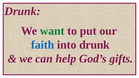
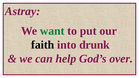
Drunk: Drunk -> Astray (22, 11)
faith colour: blue -> black (43, 45)
gifts: gifts -> over (121, 59)
